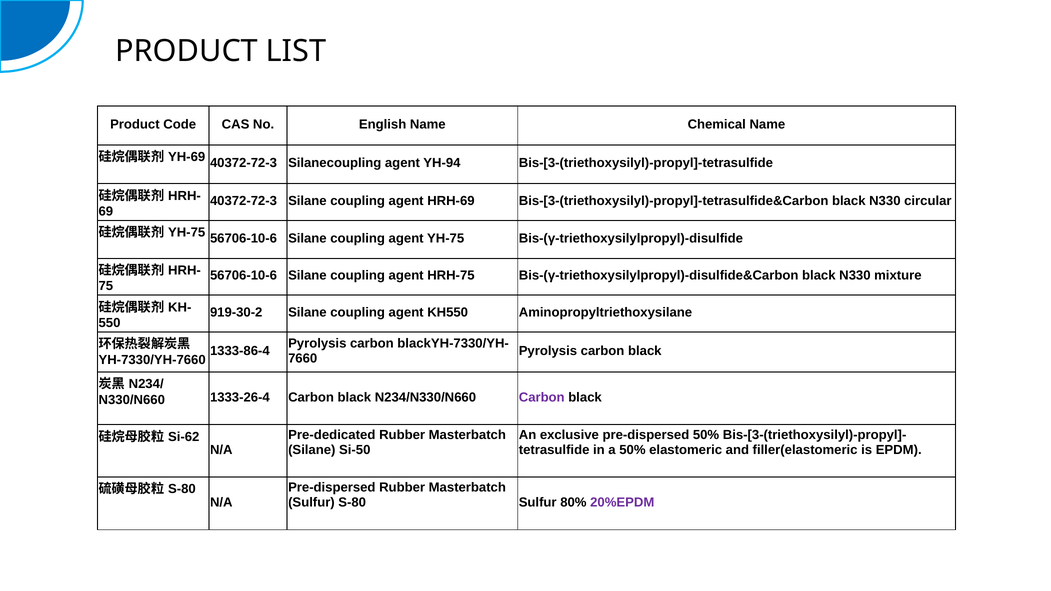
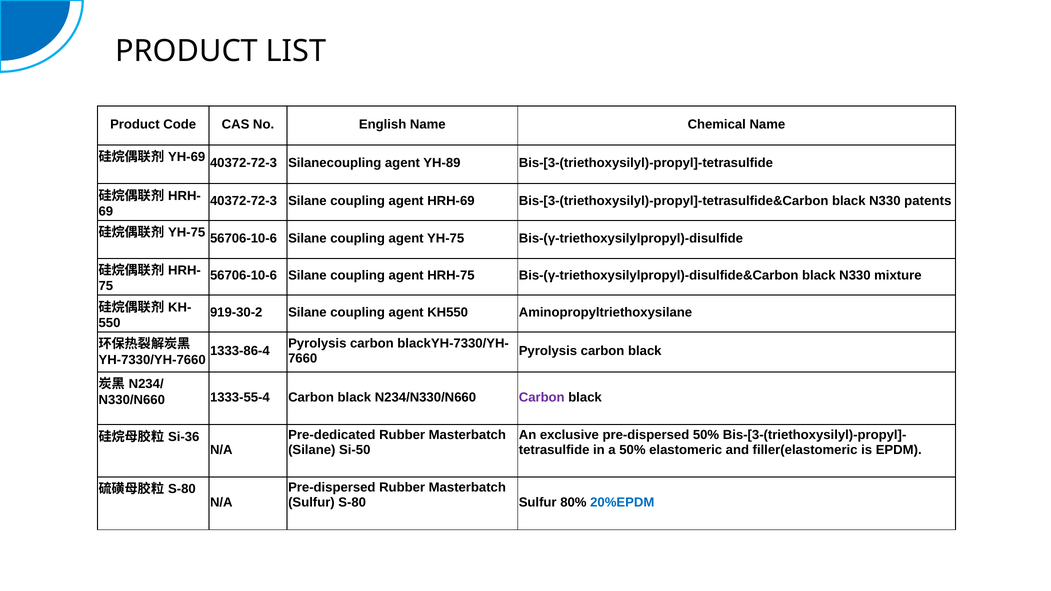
YH-94: YH-94 -> YH-89 (442, 163)
circular: circular -> patents (928, 201)
1333-26-4: 1333-26-4 -> 1333-55-4 (240, 397)
Si-62: Si-62 -> Si-36 (184, 437)
20%EPDM colour: purple -> blue (622, 502)
